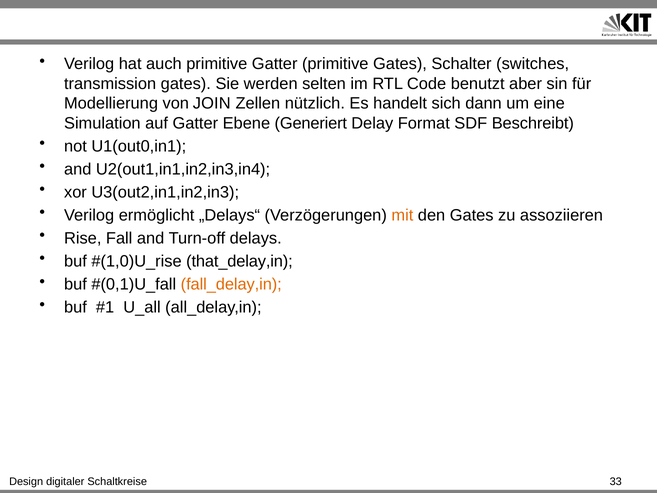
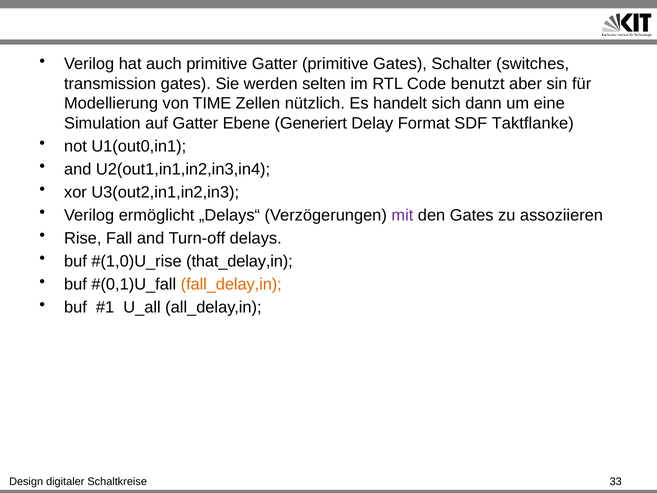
JOIN: JOIN -> TIME (212, 103)
Beschreibt: Beschreibt -> Taktflanke (533, 123)
mit colour: orange -> purple (402, 215)
